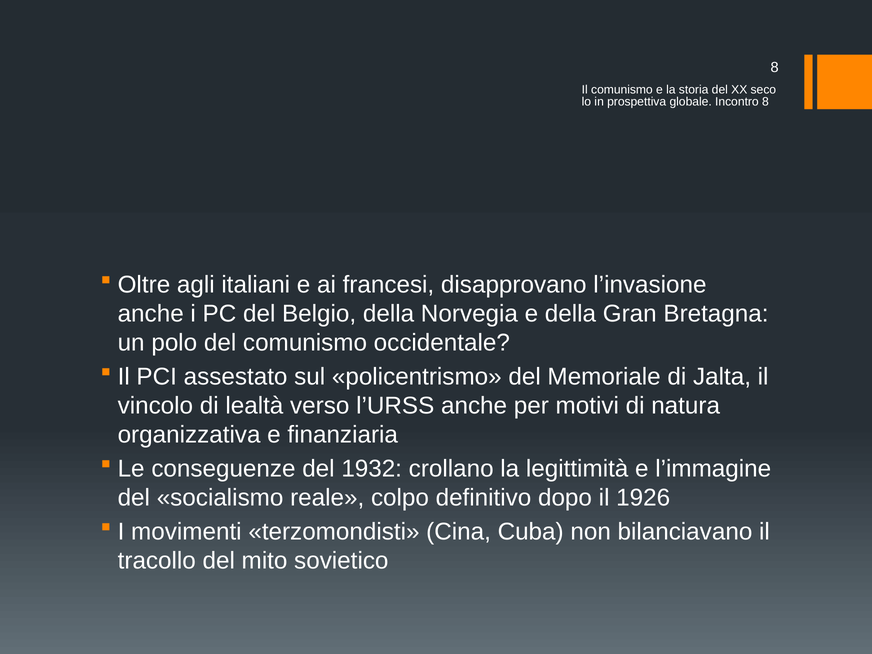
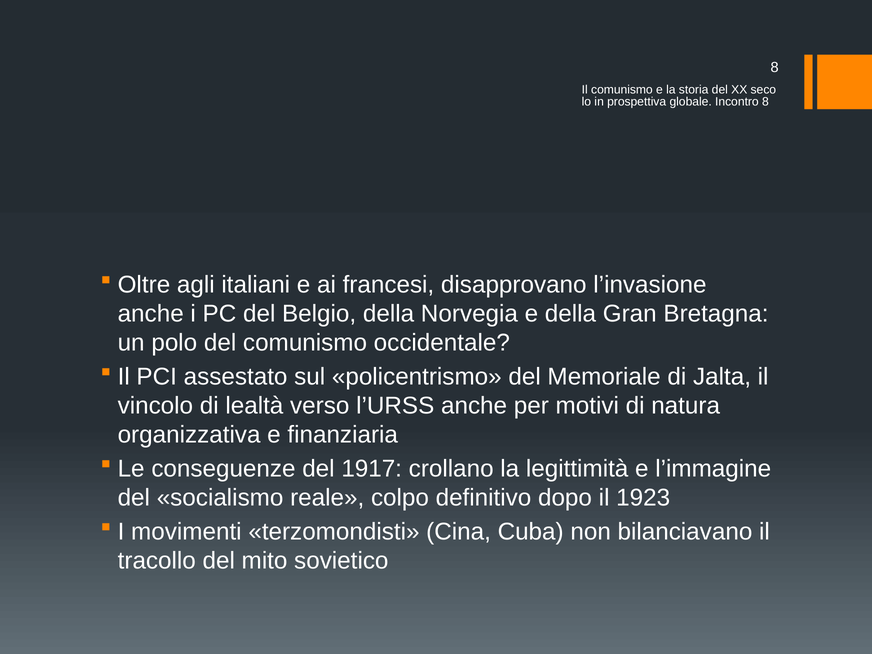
1932: 1932 -> 1917 (372, 469)
1926: 1926 -> 1923 (643, 498)
